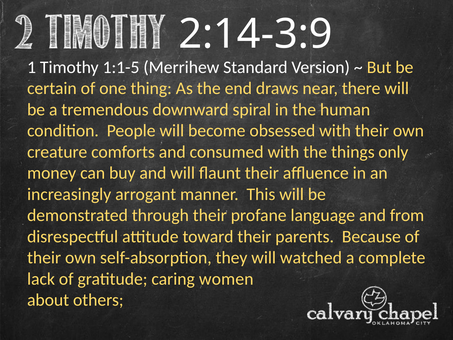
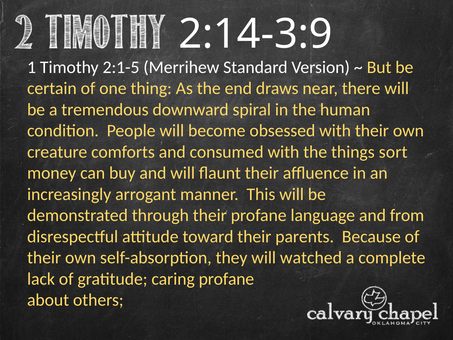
1:1-5: 1:1-5 -> 2:1-5 (121, 67)
only: only -> sort (393, 152)
caring women: women -> profane (226, 279)
